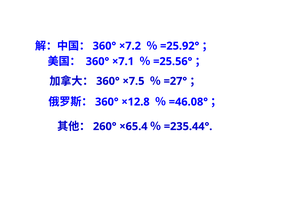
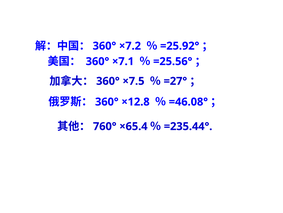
260°: 260° -> 760° (105, 126)
